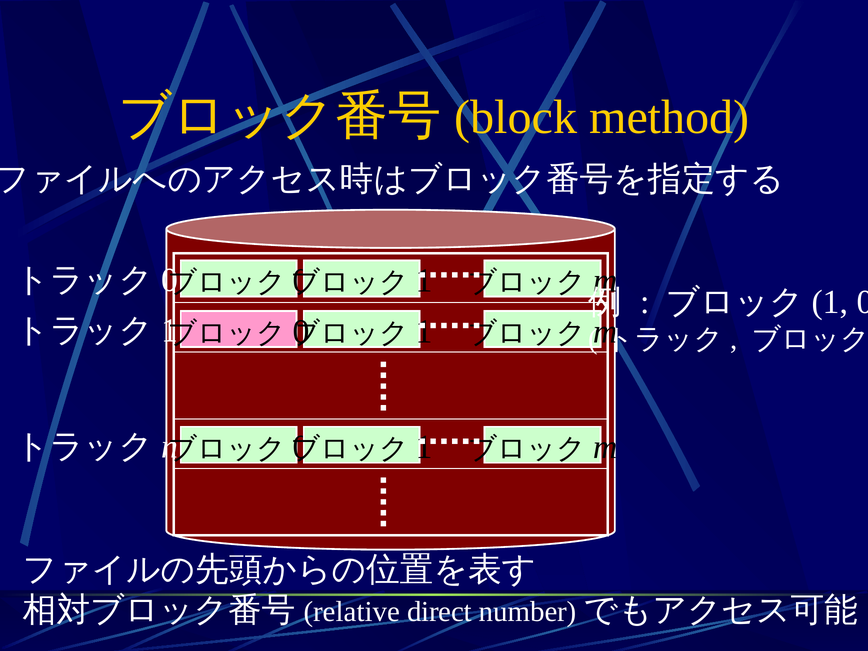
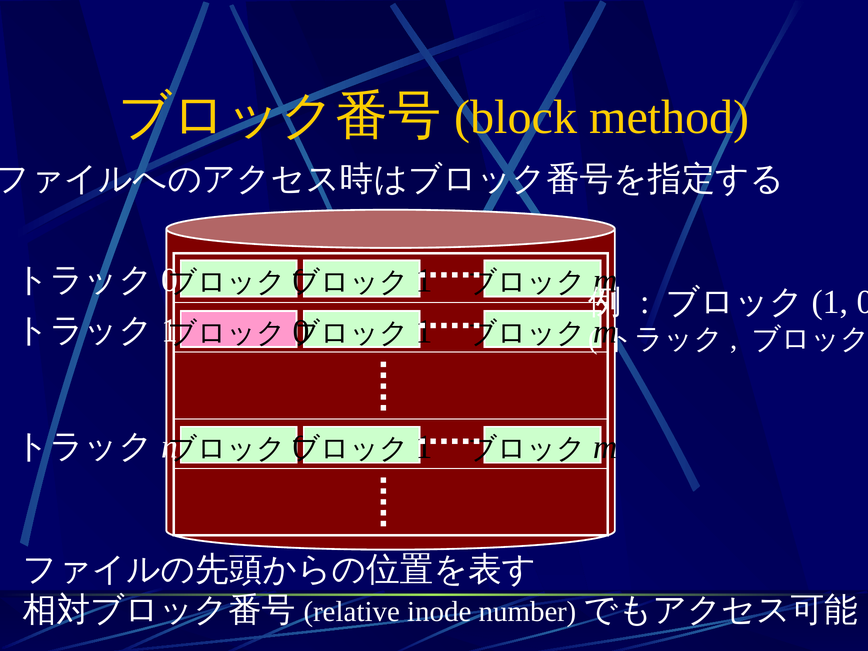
direct: direct -> inode (439, 612)
